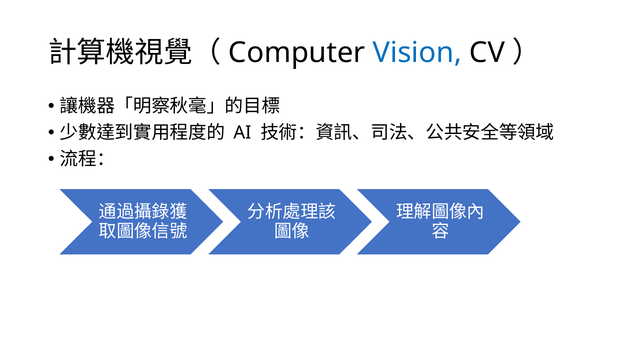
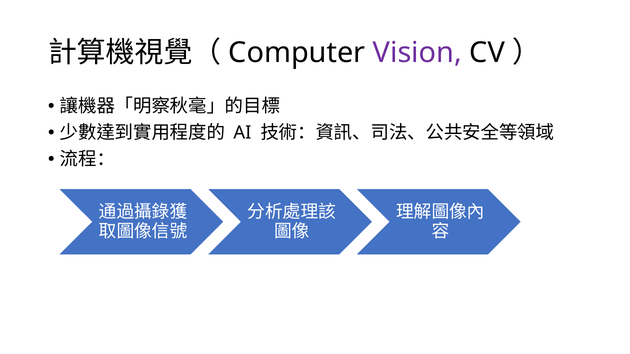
Vision colour: blue -> purple (417, 53)
